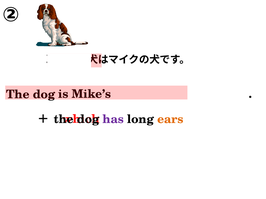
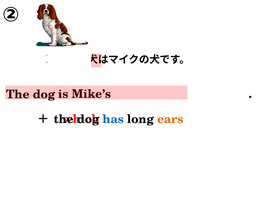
has colour: purple -> blue (113, 119)
